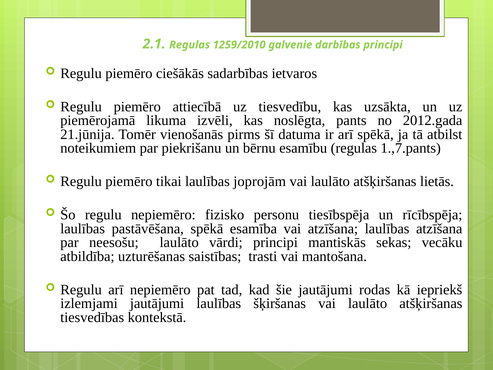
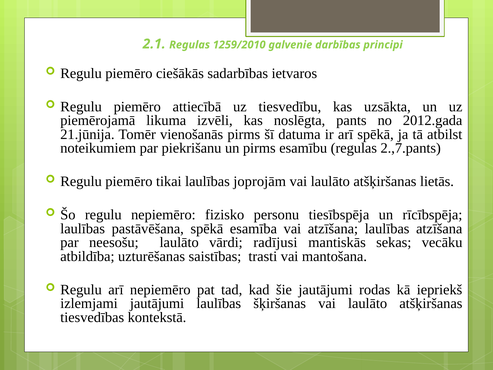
un bērnu: bērnu -> pirms (259, 148)
1.,7.pants: 1.,7.pants -> 2.,7.pants (411, 148)
vārdi principi: principi -> radījusi (275, 242)
